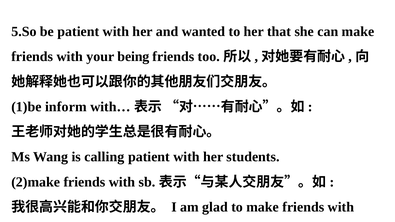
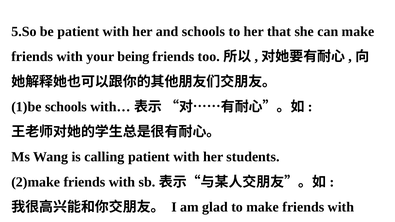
and wanted: wanted -> schools (203, 32)
1)be inform: inform -> schools (66, 107)
